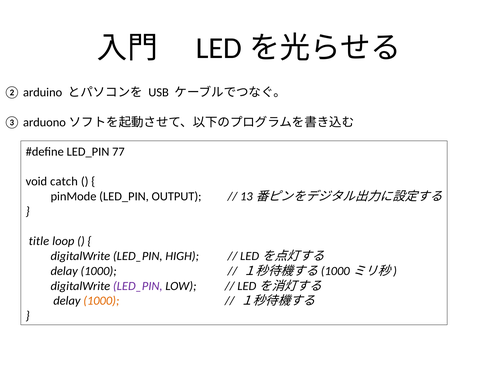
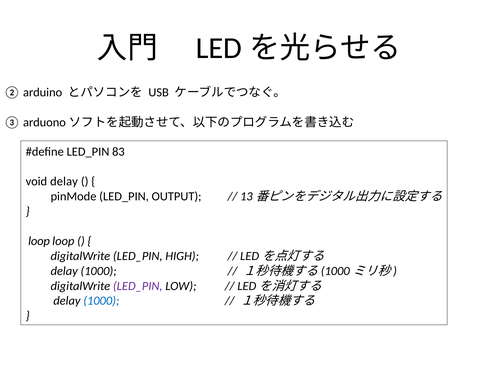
77: 77 -> 83 (118, 152)
void catch: catch -> delay (64, 182)
title: title -> loop (39, 242)
1000 colour: orange -> blue (101, 301)
